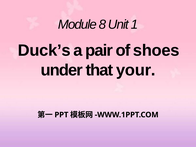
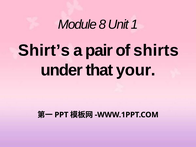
Duck’s: Duck’s -> Shirt’s (44, 50)
shoes: shoes -> shirts (156, 50)
